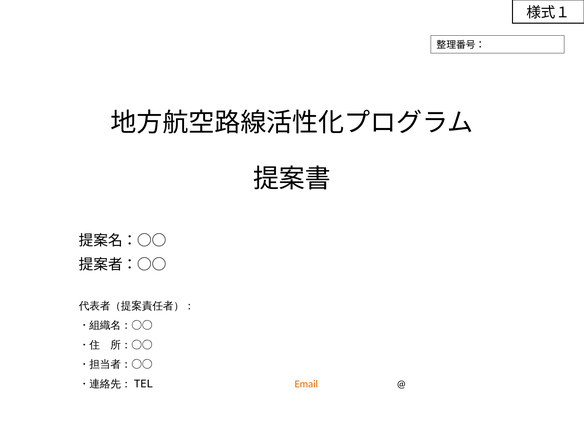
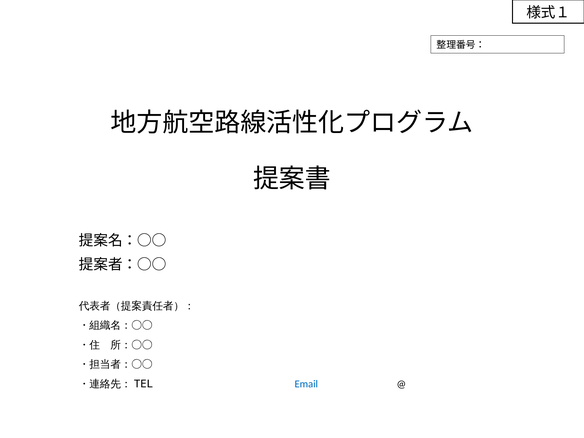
Email colour: orange -> blue (306, 384)
